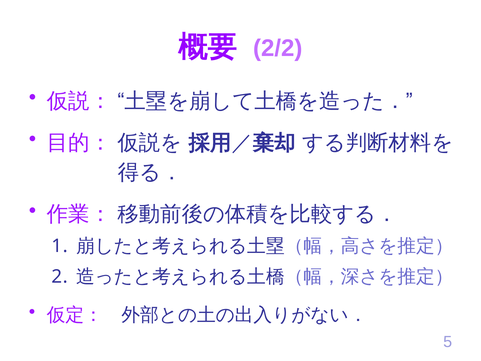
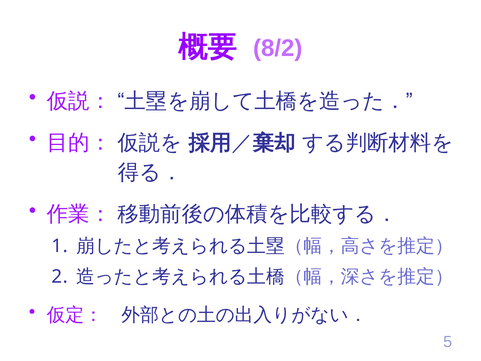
2/2: 2/2 -> 8/2 (278, 48)
